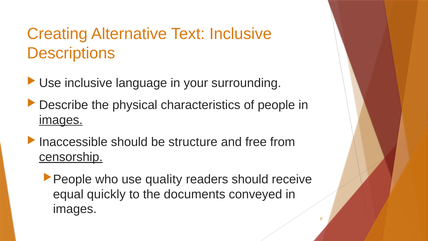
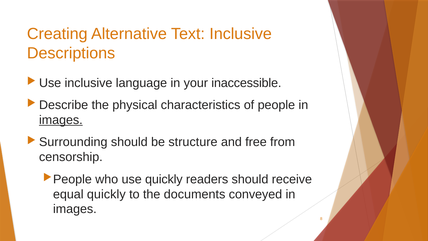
surrounding: surrounding -> inaccessible (246, 83)
Inaccessible: Inaccessible -> Surrounding (73, 142)
censorship underline: present -> none (71, 157)
use quality: quality -> quickly (164, 179)
